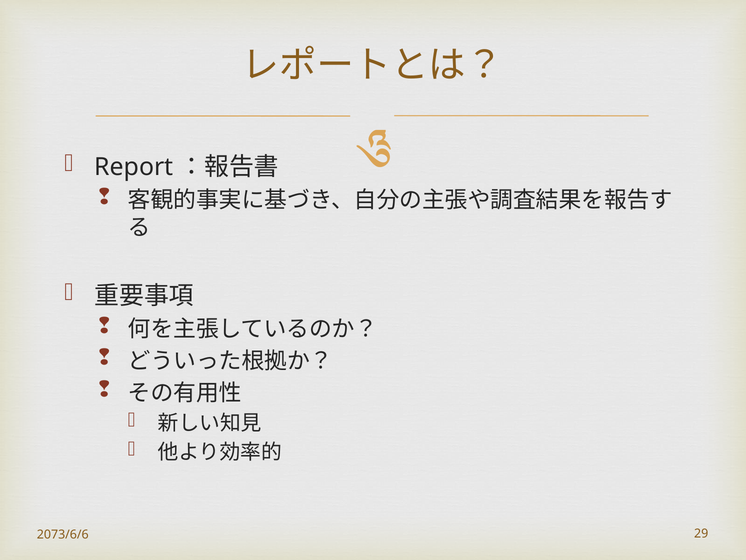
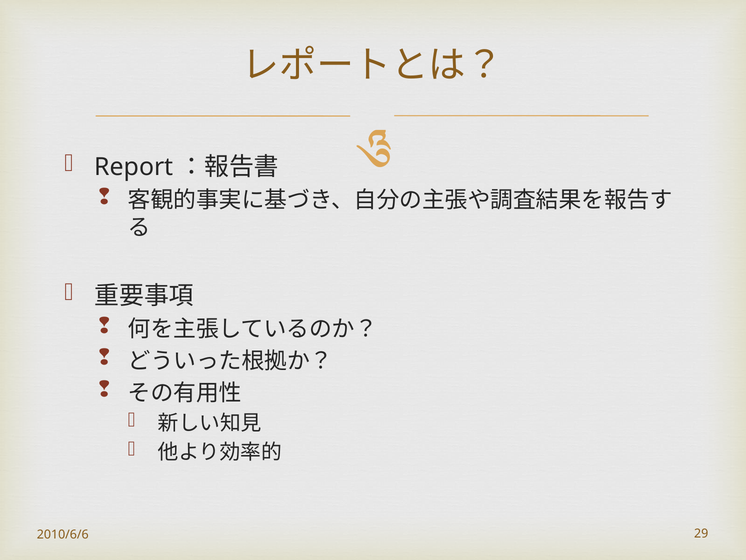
2073/6/6: 2073/6/6 -> 2010/6/6 (63, 534)
